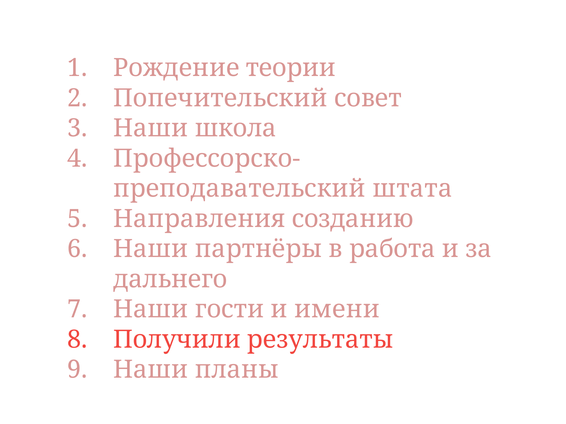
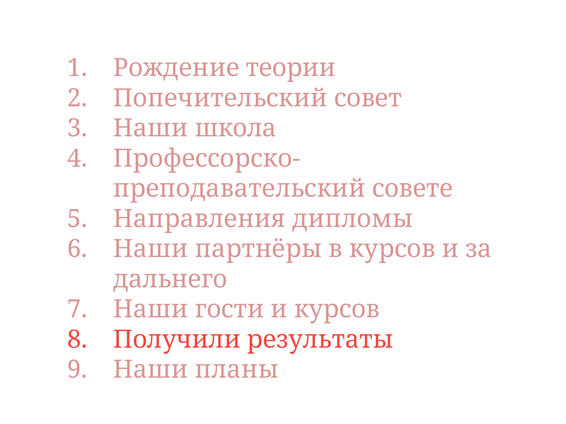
штата: штата -> совете (413, 189)
созданию: созданию -> дипломы (353, 219)
в работа: работа -> курсов (392, 249)
и имени: имени -> курсов (337, 310)
